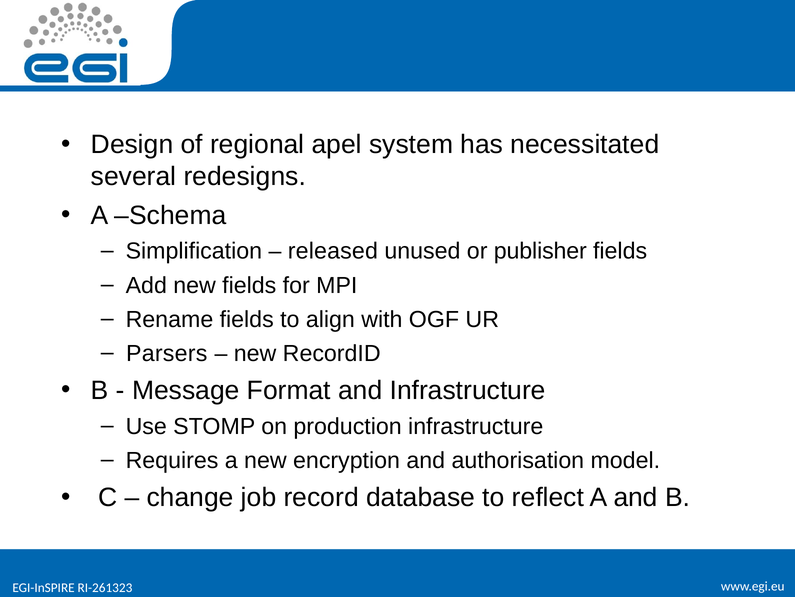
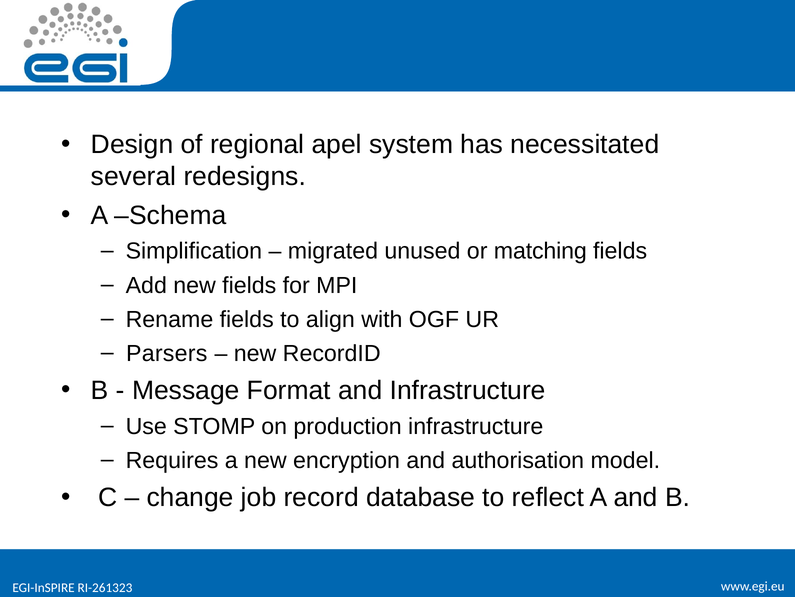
released: released -> migrated (333, 251)
publisher: publisher -> matching (540, 251)
